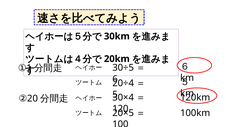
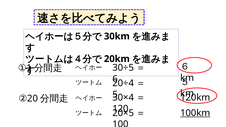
100km underline: none -> present (195, 113)
